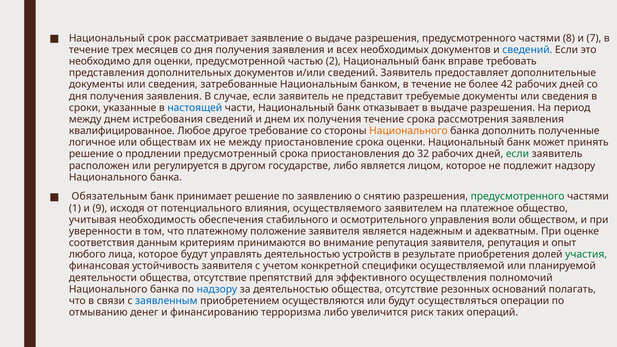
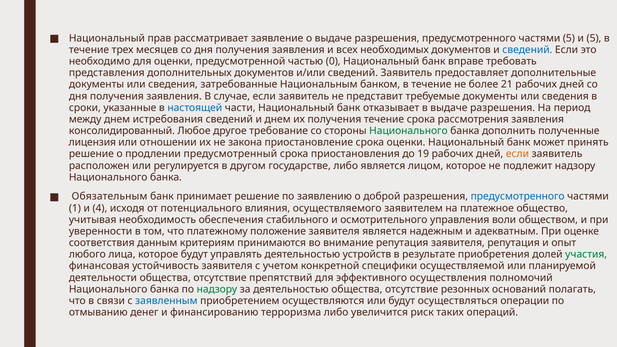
срок: срок -> прав (159, 38)
частями 8: 8 -> 5 (569, 38)
и 7: 7 -> 5 (594, 38)
2: 2 -> 0 (333, 61)
42: 42 -> 21 (507, 85)
квалифицированное: квалифицированное -> консолидированный (122, 131)
Национального colour: orange -> green (408, 131)
логичное: логичное -> лицензия (92, 143)
обществам: обществам -> отношении (168, 143)
не между: между -> закона (245, 143)
32: 32 -> 19 (423, 154)
если colour: green -> orange (517, 154)
снятию: снятию -> доброй (382, 197)
предусмотренного colour: green -> blue (518, 197)
9: 9 -> 4 (100, 208)
надзору colour: blue -> green (217, 289)
